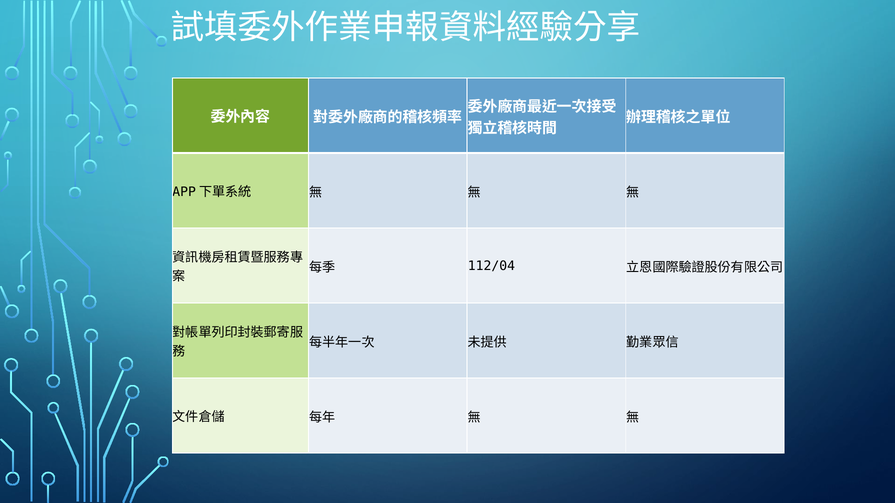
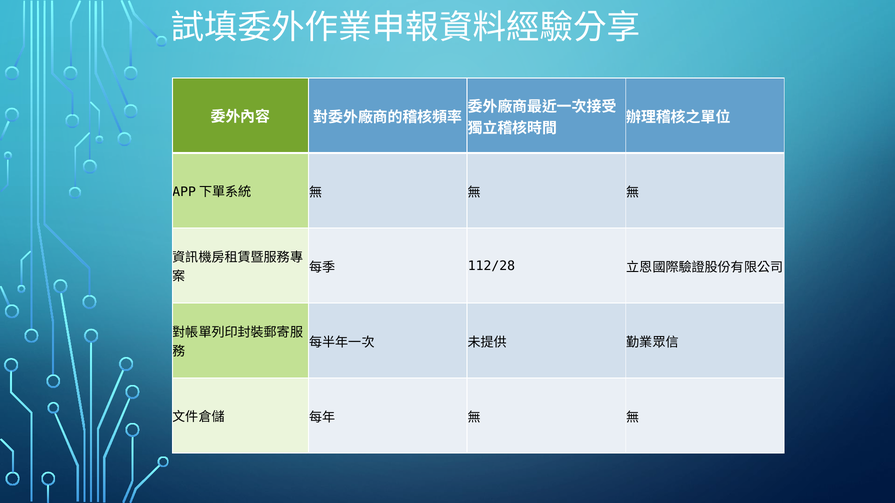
112/04: 112/04 -> 112/28 (491, 266)
